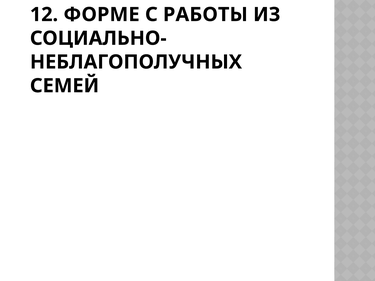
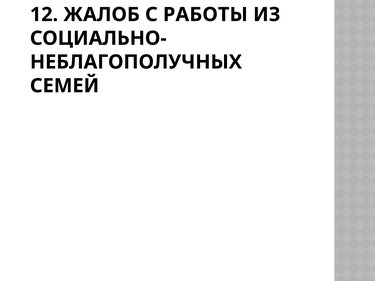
ФОРМЕ: ФОРМЕ -> ЖАЛОБ (102, 15)
